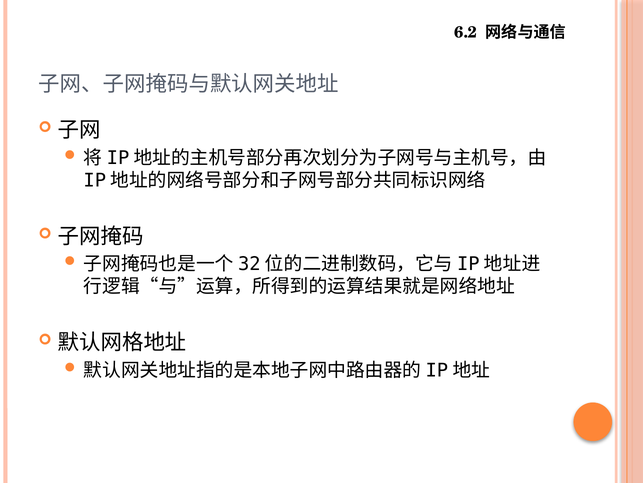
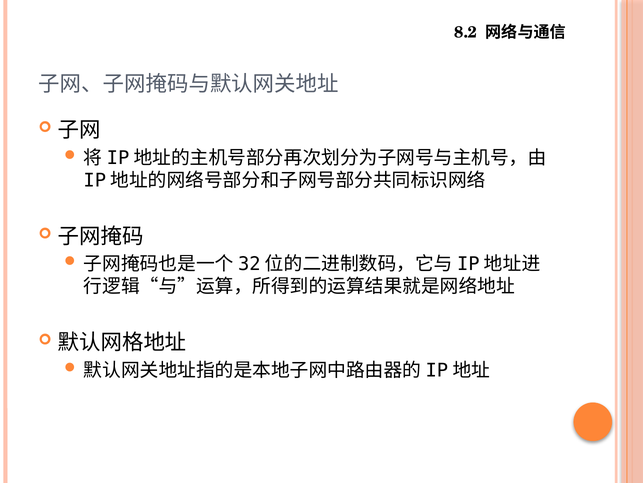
6.2: 6.2 -> 8.2 (466, 32)
